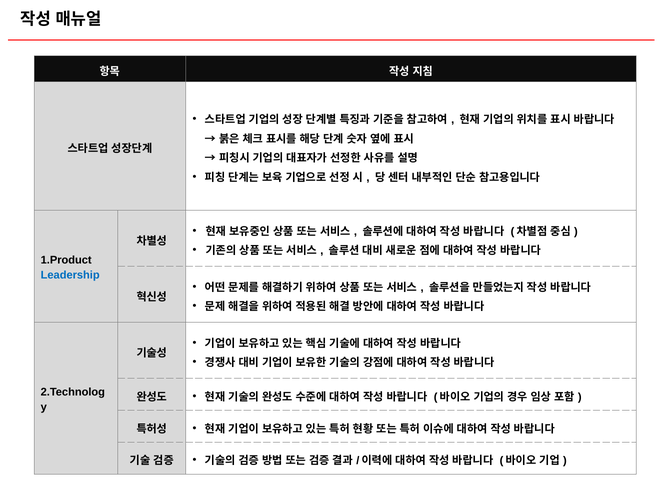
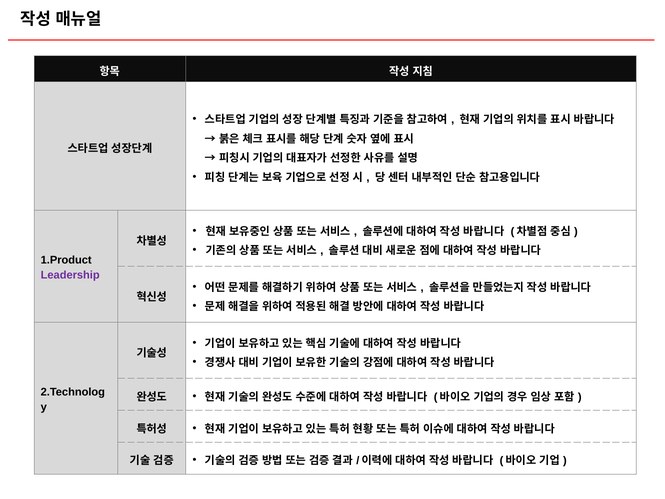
Leadership colour: blue -> purple (70, 275)
